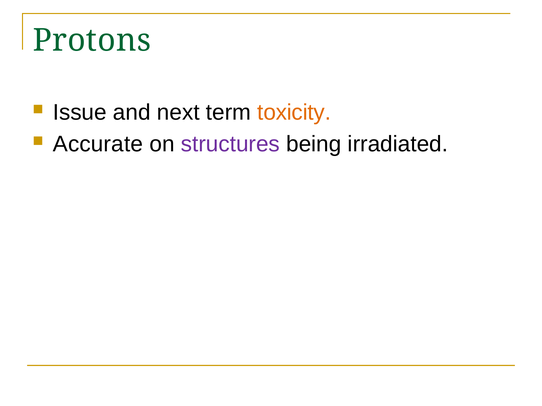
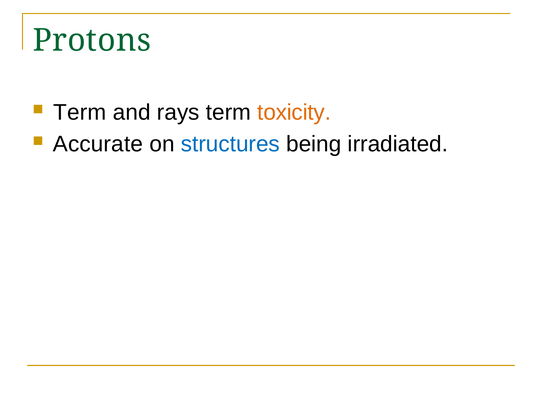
Issue: Issue -> Term (80, 113)
next: next -> rays (178, 113)
structures colour: purple -> blue (230, 144)
